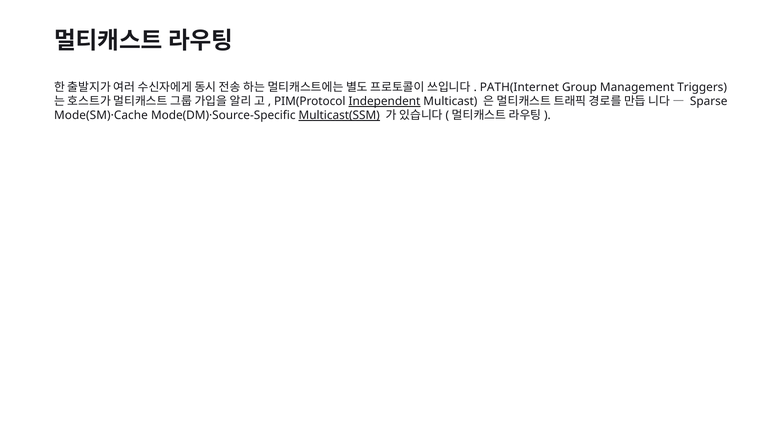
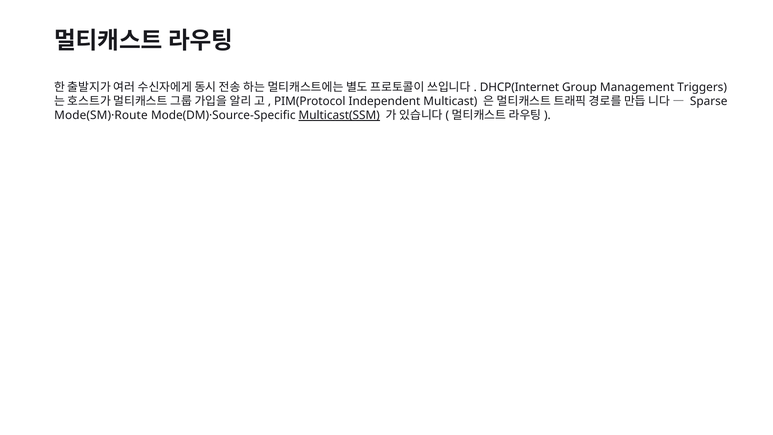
PATH(Internet: PATH(Internet -> DHCP(Internet (519, 87)
Independent underline: present -> none (384, 101)
Mode(SM)·Cache: Mode(SM)·Cache -> Mode(SM)·Route (101, 115)
